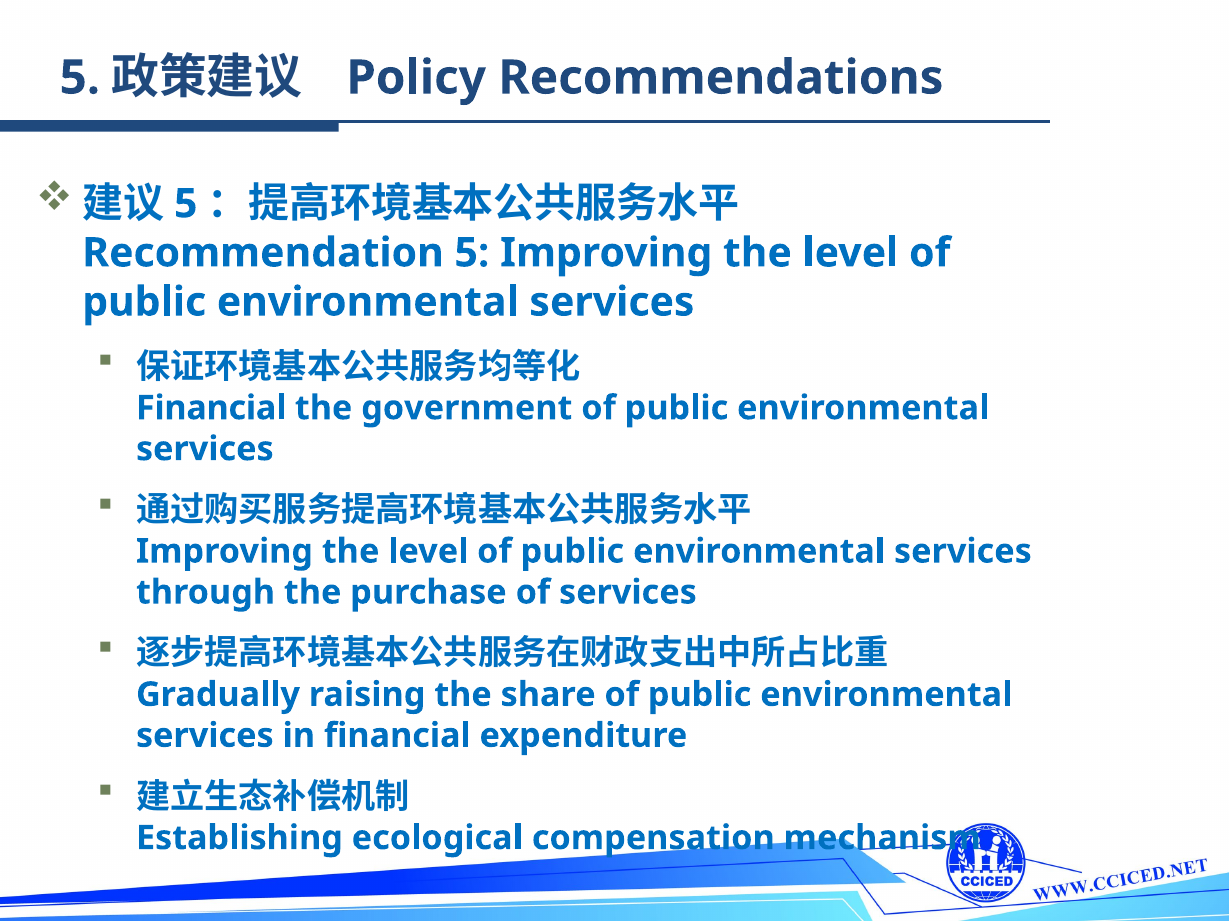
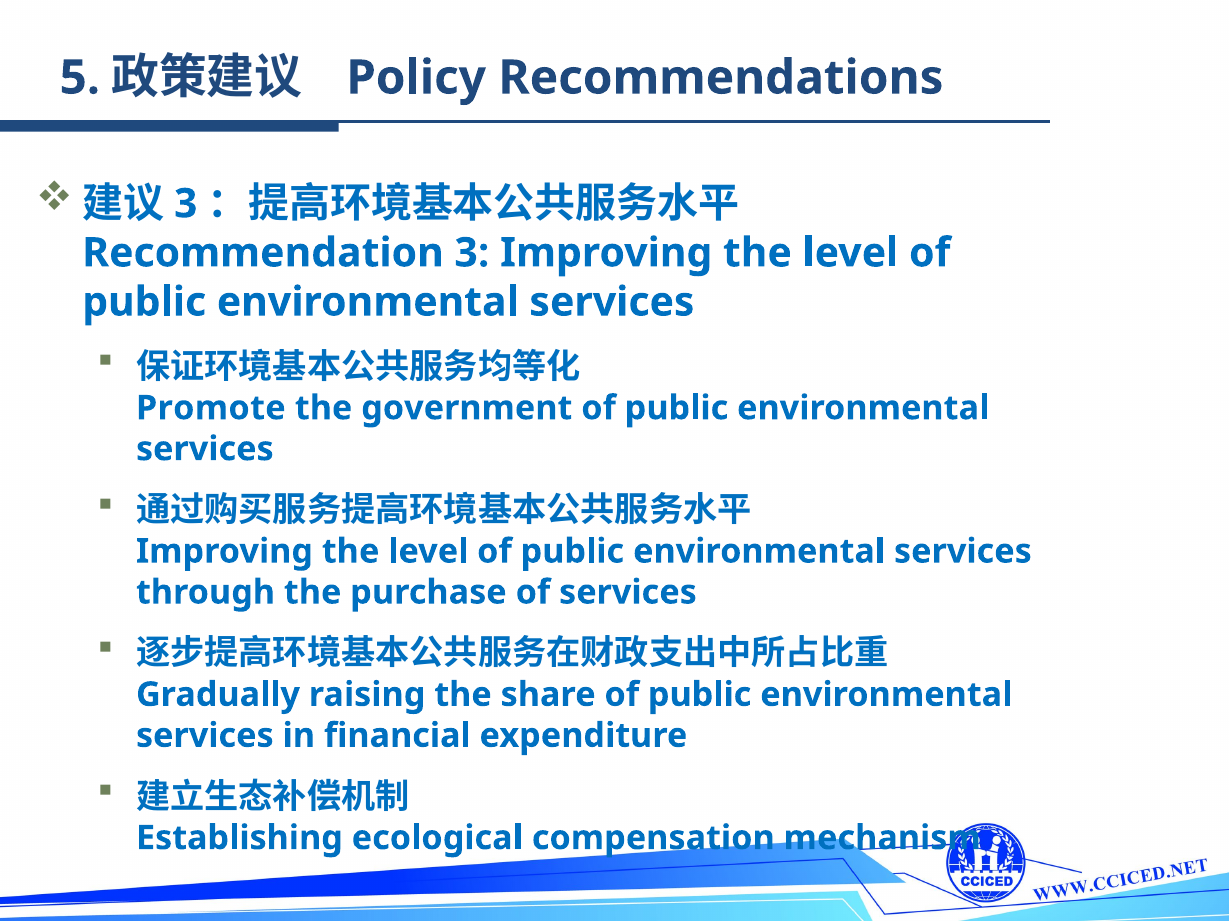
5: 5 -> 3 (186, 204)
Recommendation 5: 5 -> 3 (472, 253)
Financial: Financial -> Promote (211, 408)
